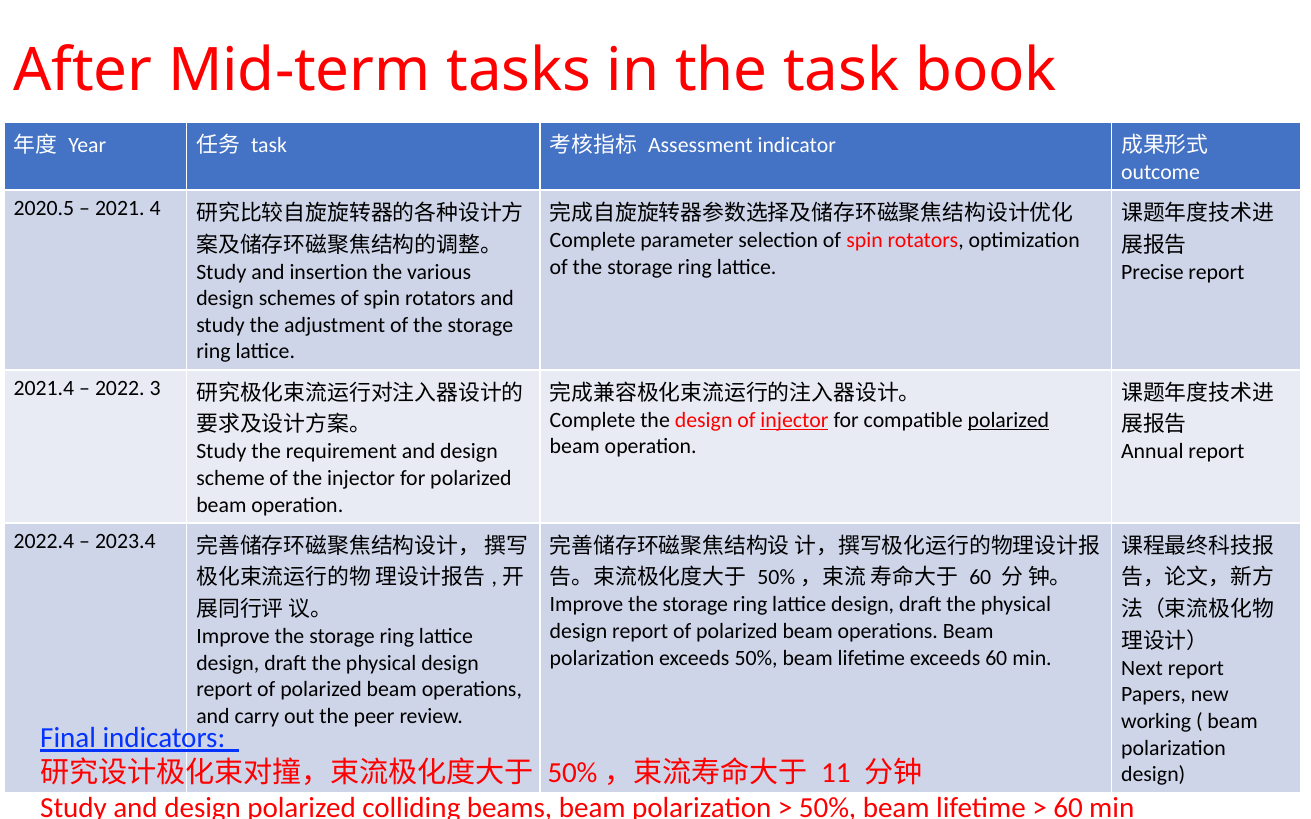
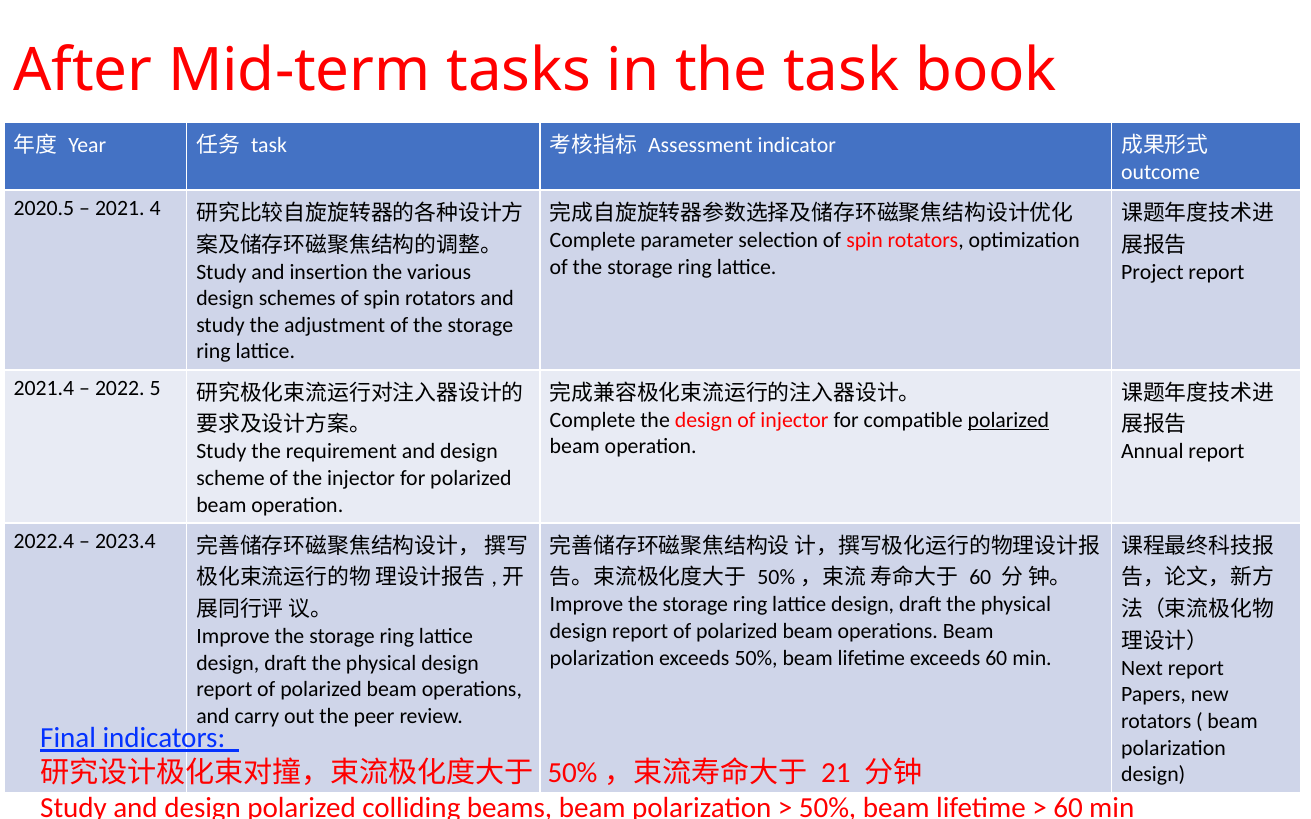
Precise: Precise -> Project (1152, 272)
3: 3 -> 5 (155, 388)
injector underline: present -> none (794, 420)
working: working -> rotators (1156, 722)
11: 11 -> 21 (836, 773)
